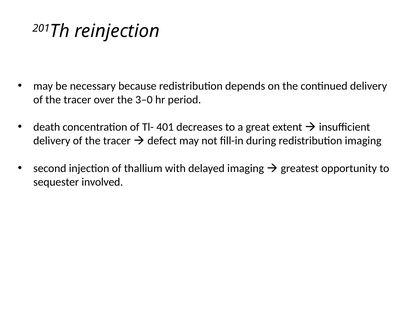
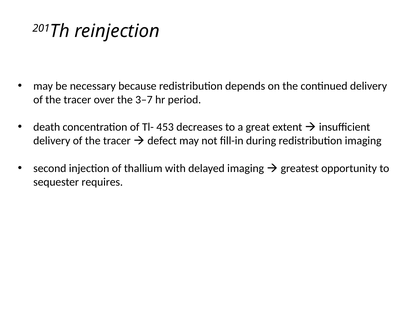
3–0: 3–0 -> 3–7 (144, 100)
401: 401 -> 453 (165, 127)
involved: involved -> requires (102, 182)
